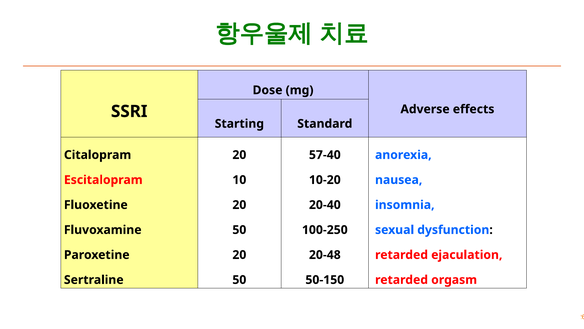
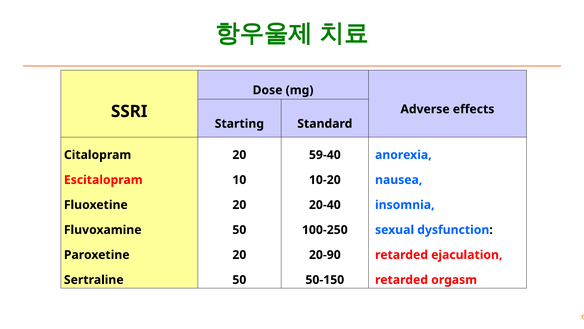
57-40: 57-40 -> 59-40 (325, 155)
20-48: 20-48 -> 20-90 (325, 255)
